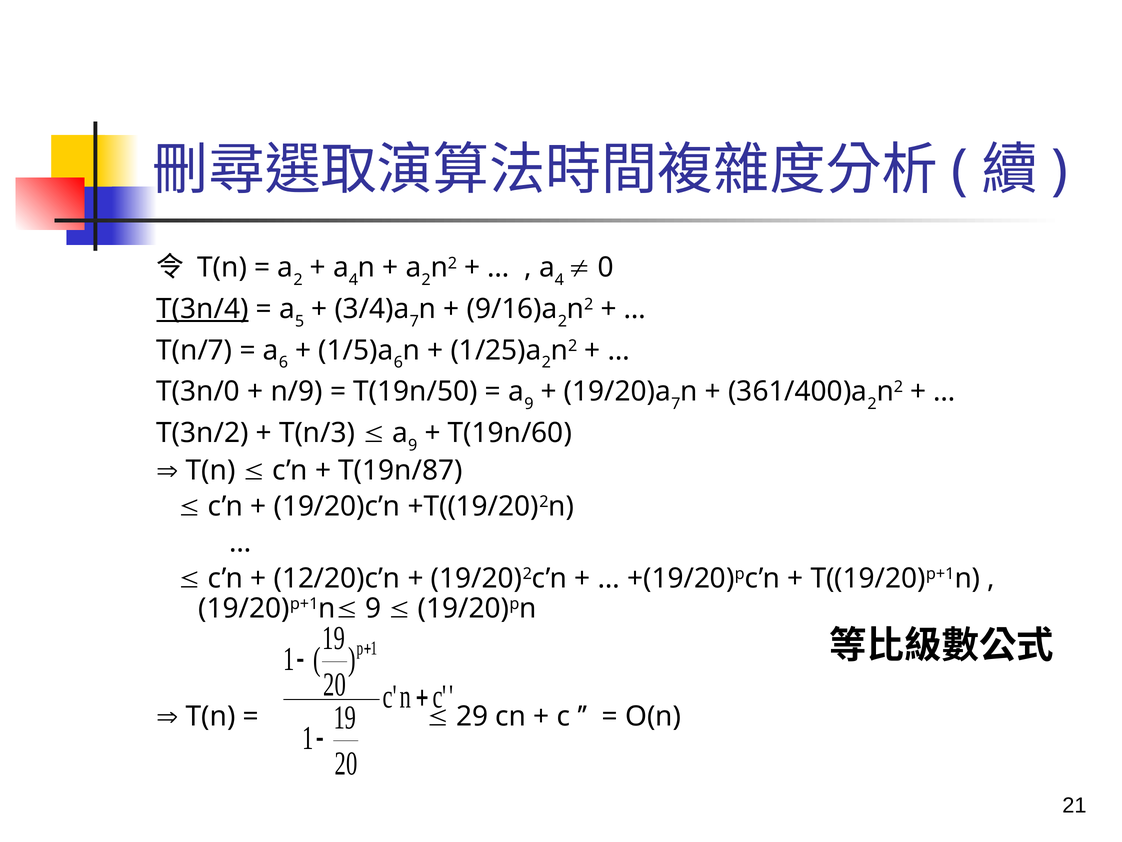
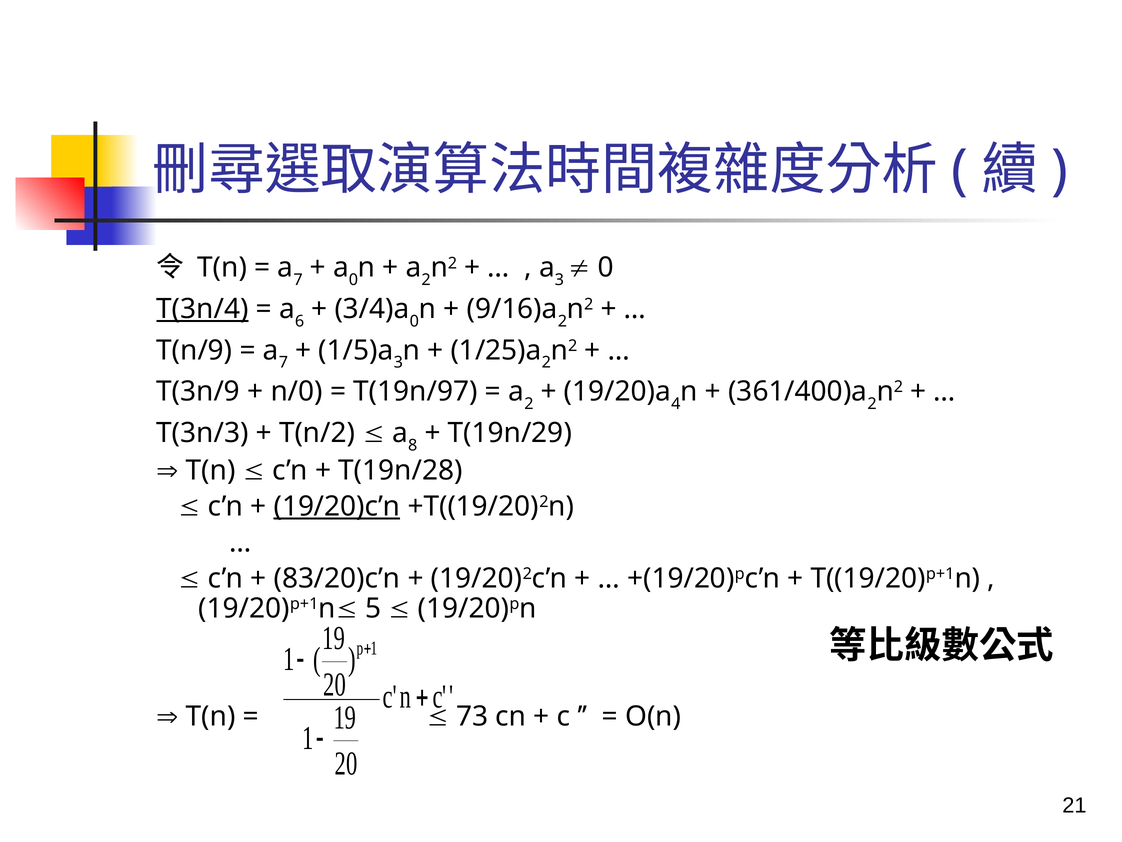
2: 2 -> 7 (298, 280)
4: 4 -> 0 (353, 280)
4: 4 -> 3 (559, 280)
5: 5 -> 6 (300, 321)
7: 7 -> 0 (414, 321)
T(n/7: T(n/7 -> T(n/9 (194, 350)
6: 6 -> 7 (283, 362)
6: 6 -> 3 (398, 362)
T(3n/0: T(3n/0 -> T(3n/9 (198, 391)
n/9: n/9 -> n/0 (297, 391)
T(19n/50: T(19n/50 -> T(19n/97 (415, 391)
9: 9 -> 2 (529, 404)
7: 7 -> 4 (676, 404)
T(3n/2: T(3n/2 -> T(3n/3 (202, 433)
T(n/3: T(n/3 -> T(n/2 (317, 433)
9: 9 -> 8 (413, 445)
T(19n/60: T(19n/60 -> T(19n/29 (510, 433)
T(19n/87: T(19n/87 -> T(19n/28 (400, 470)
19/20)c’n underline: none -> present (337, 506)
12/20)c’n: 12/20)c’n -> 83/20)c’n (337, 578)
19/20)p+1n 9: 9 -> 5 (373, 608)
29: 29 -> 73 (472, 716)
